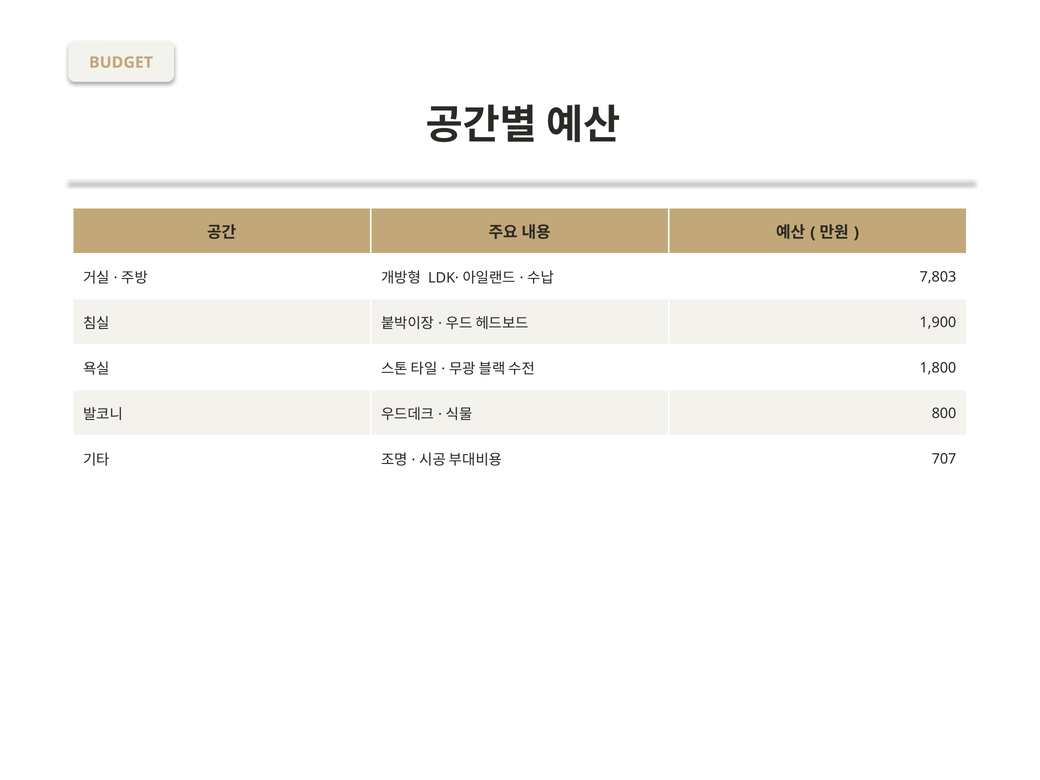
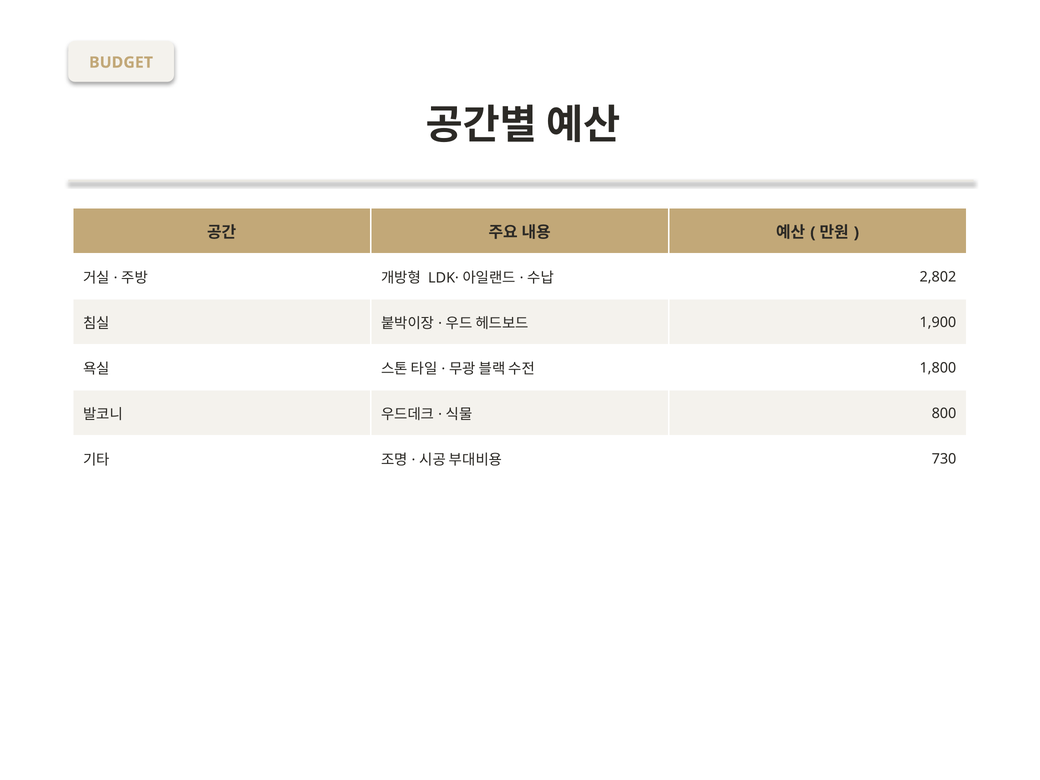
7,803: 7,803 -> 2,802 (938, 277)
707: 707 -> 730 (944, 459)
